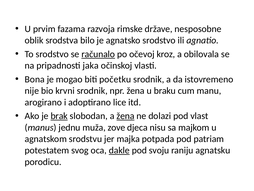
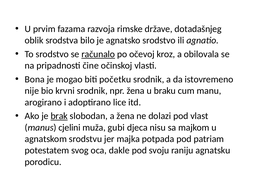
nesposobne: nesposobne -> dotadašnjeg (198, 29)
jaka: jaka -> čine (91, 65)
žena underline: present -> none (125, 116)
jednu: jednu -> cjelini (69, 127)
zove: zove -> gubi (116, 127)
dakle underline: present -> none (119, 150)
